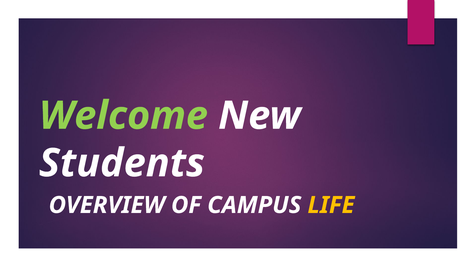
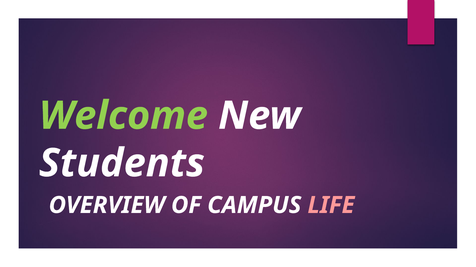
LIFE colour: yellow -> pink (331, 206)
